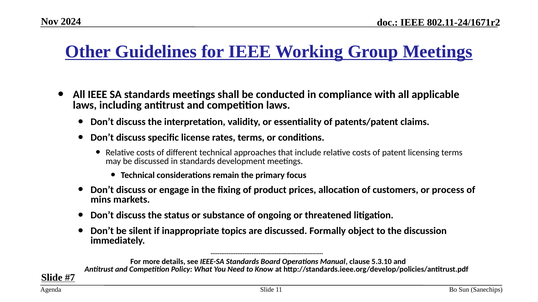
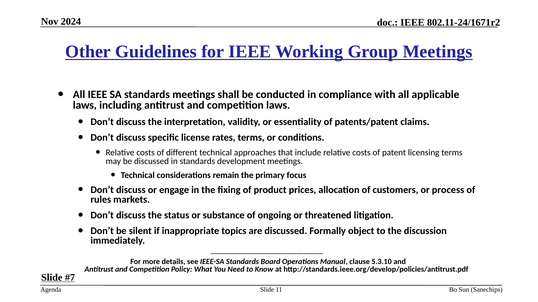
mins: mins -> rules (101, 200)
